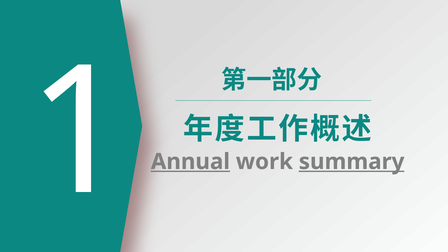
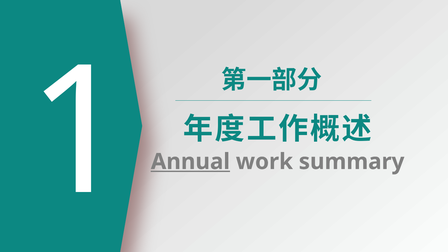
summary underline: present -> none (352, 162)
